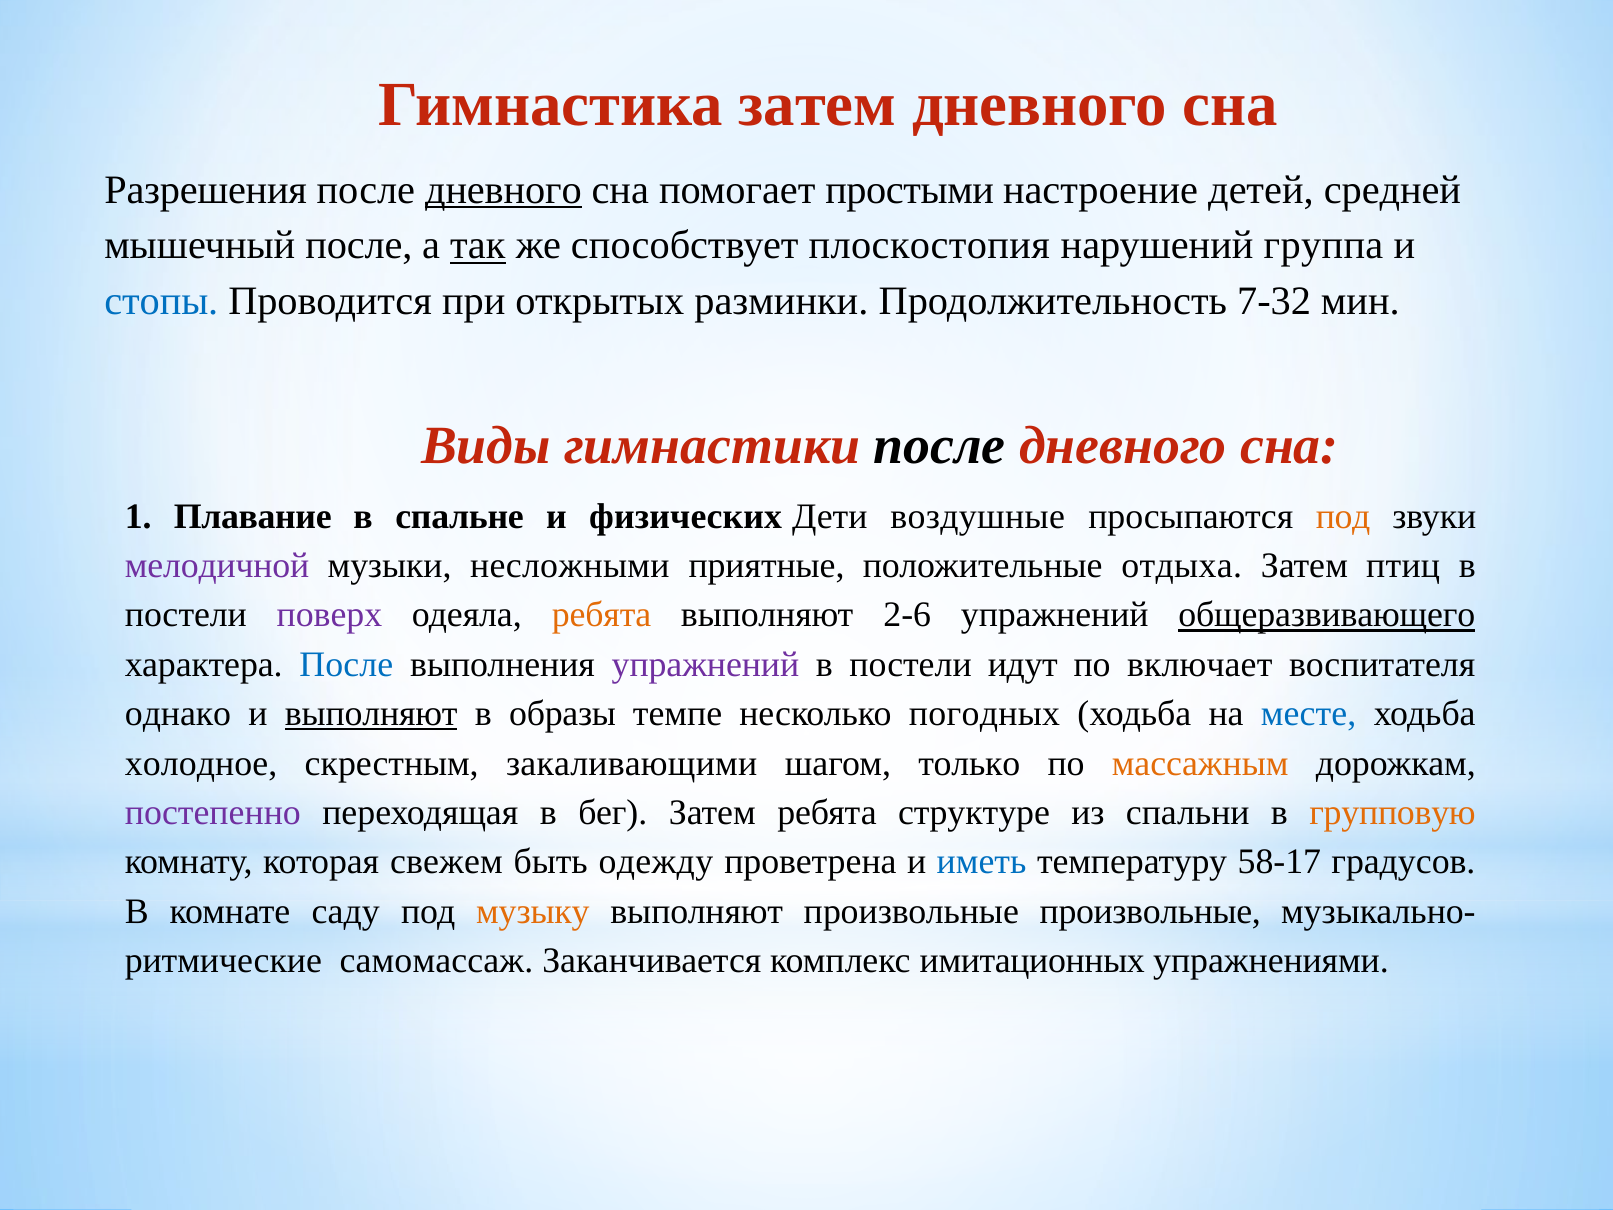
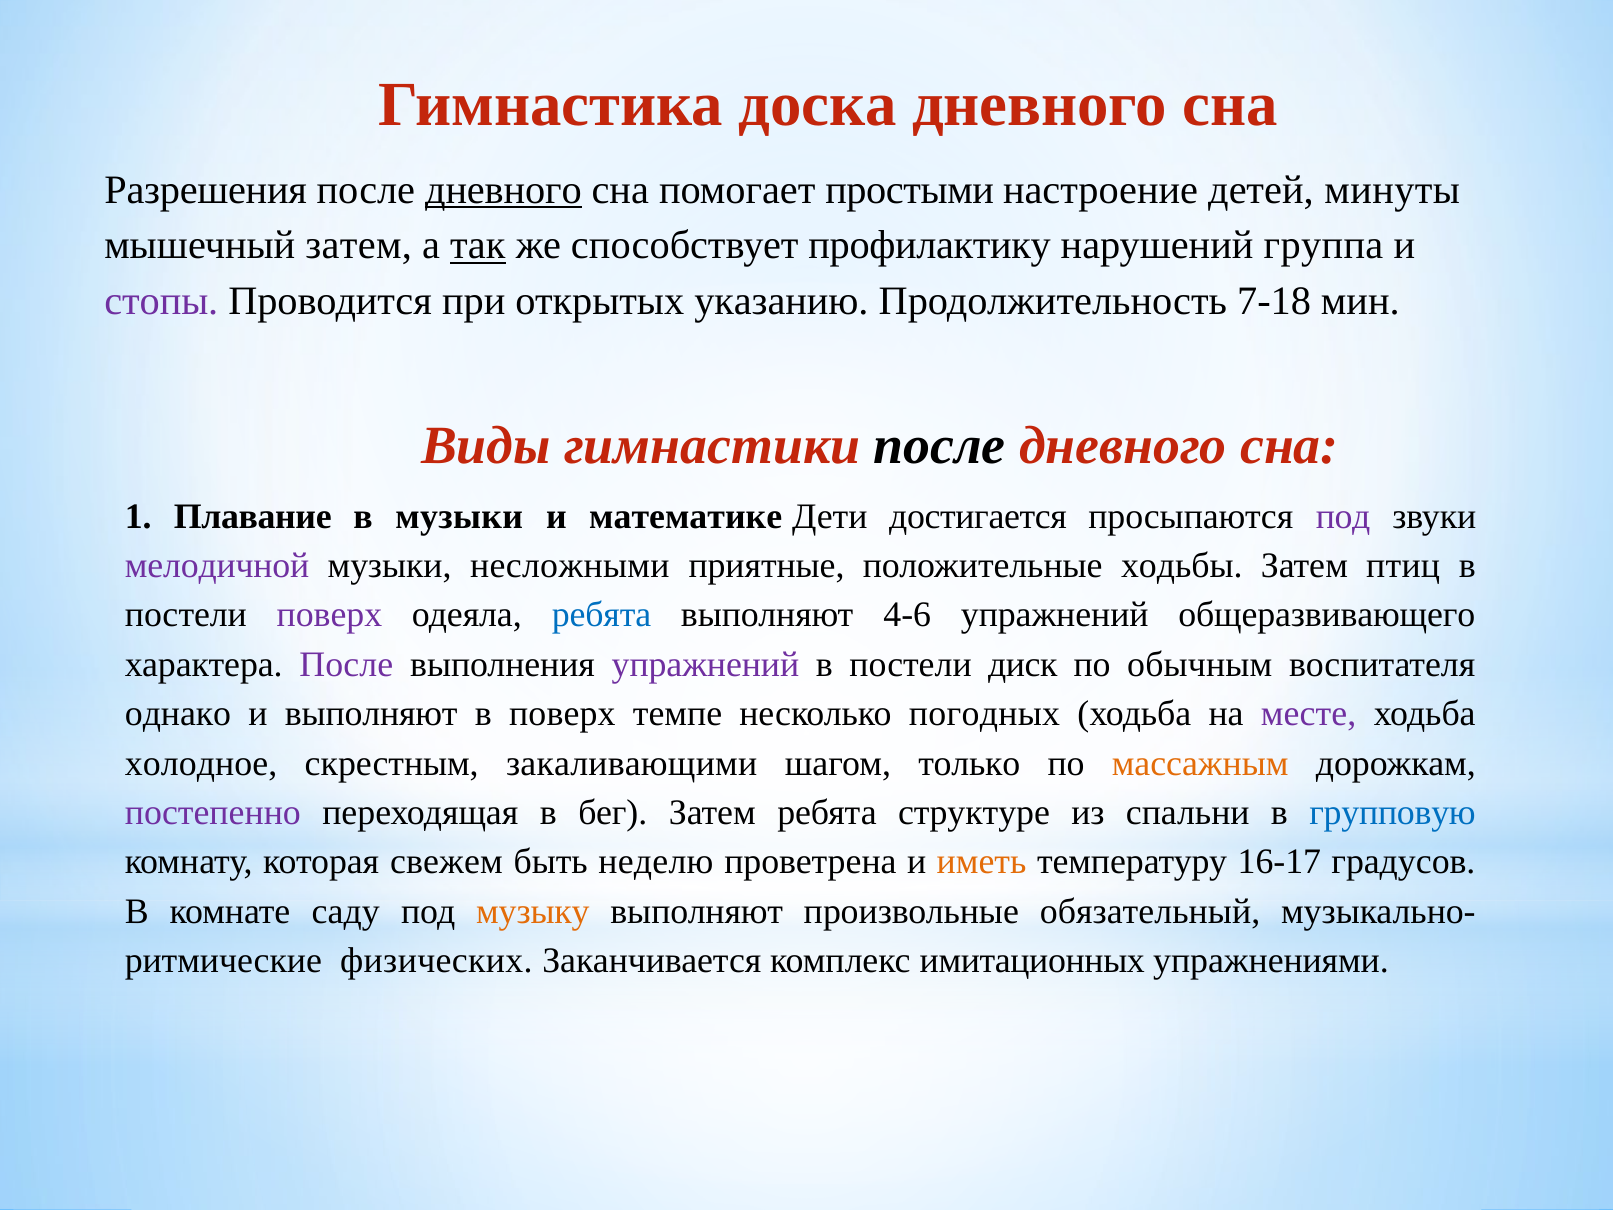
Гимнастика затем: затем -> доска (818, 105)
средней: средней -> минуты (1392, 190)
мышечный после: после -> затем (359, 245)
плоскостопия: плоскостопия -> профилактику (930, 245)
стопы colour: blue -> purple (161, 301)
разминки: разминки -> указанию (781, 301)
7-32: 7-32 -> 7-18 (1274, 301)
в спальне: спальне -> музыки (459, 516)
физических: физических -> математике (686, 516)
воздушные: воздушные -> достигается (978, 516)
под colour: orange -> purple (1343, 516)
отдыха: отдыха -> ходьбы (1182, 566)
ребята colour: orange -> blue (601, 615)
2-6: 2-6 -> 4-6 (907, 615)
общеразвивающего underline: present -> none (1327, 615)
После colour: blue -> purple (346, 664)
идут: идут -> диск (1023, 664)
включает: включает -> обычным (1200, 664)
выполняют underline: present -> none (371, 714)
в образы: образы -> поверх (562, 714)
месте colour: blue -> purple (1309, 714)
групповую colour: orange -> blue (1392, 813)
одежду: одежду -> неделю (656, 862)
иметь colour: blue -> orange (982, 862)
58-17: 58-17 -> 16-17 (1279, 862)
произвольные произвольные: произвольные -> обязательный (1150, 911)
самомассаж: самомассаж -> физических (436, 961)
